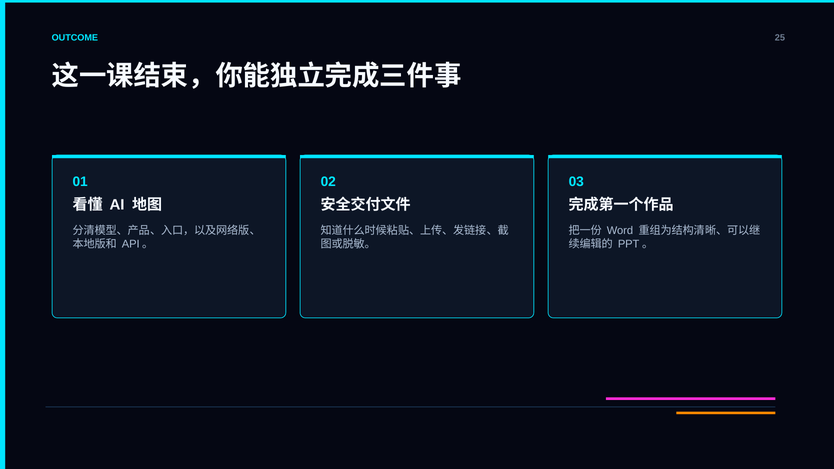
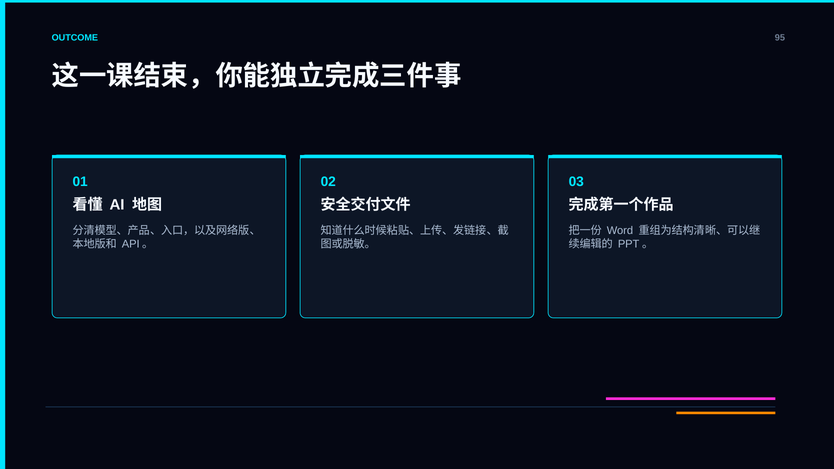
25: 25 -> 95 (780, 38)
